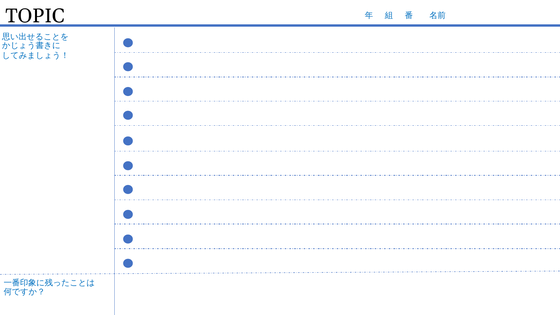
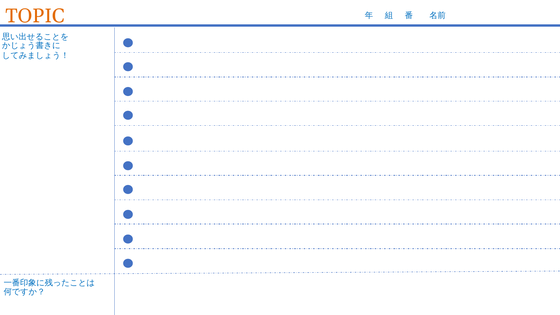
TOPIC colour: black -> orange (35, 16)
